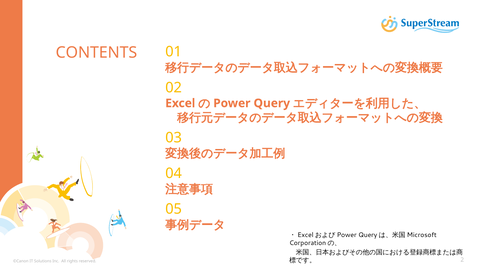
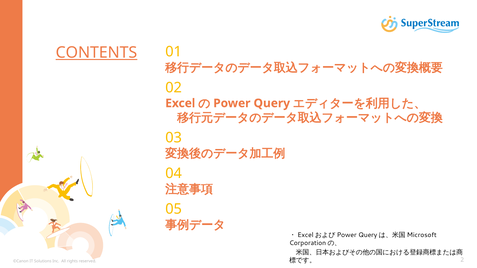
CONTENTS underline: none -> present (96, 53)
